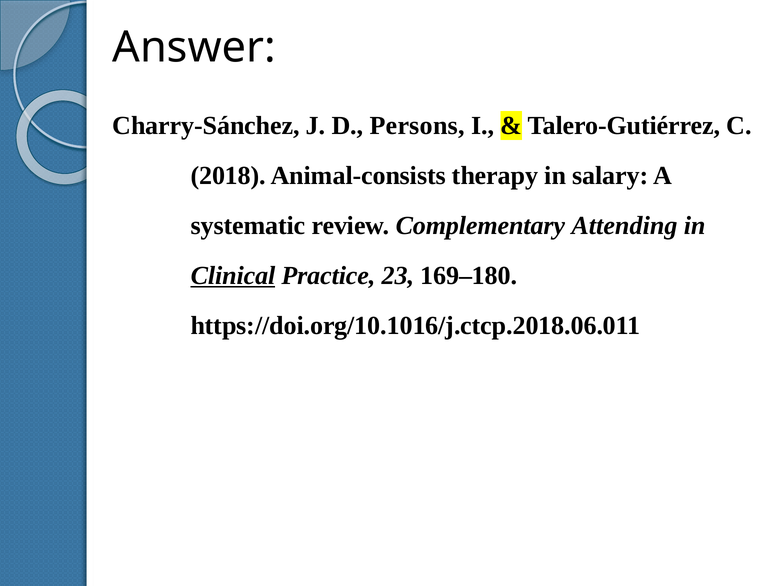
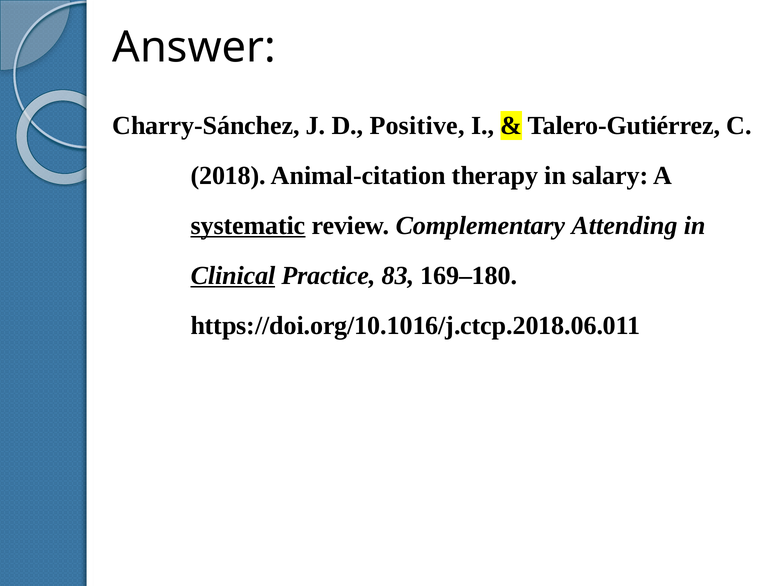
Persons: Persons -> Positive (417, 126)
Animal-consists: Animal-consists -> Animal-citation (358, 176)
systematic underline: none -> present (248, 226)
23: 23 -> 83 (398, 276)
